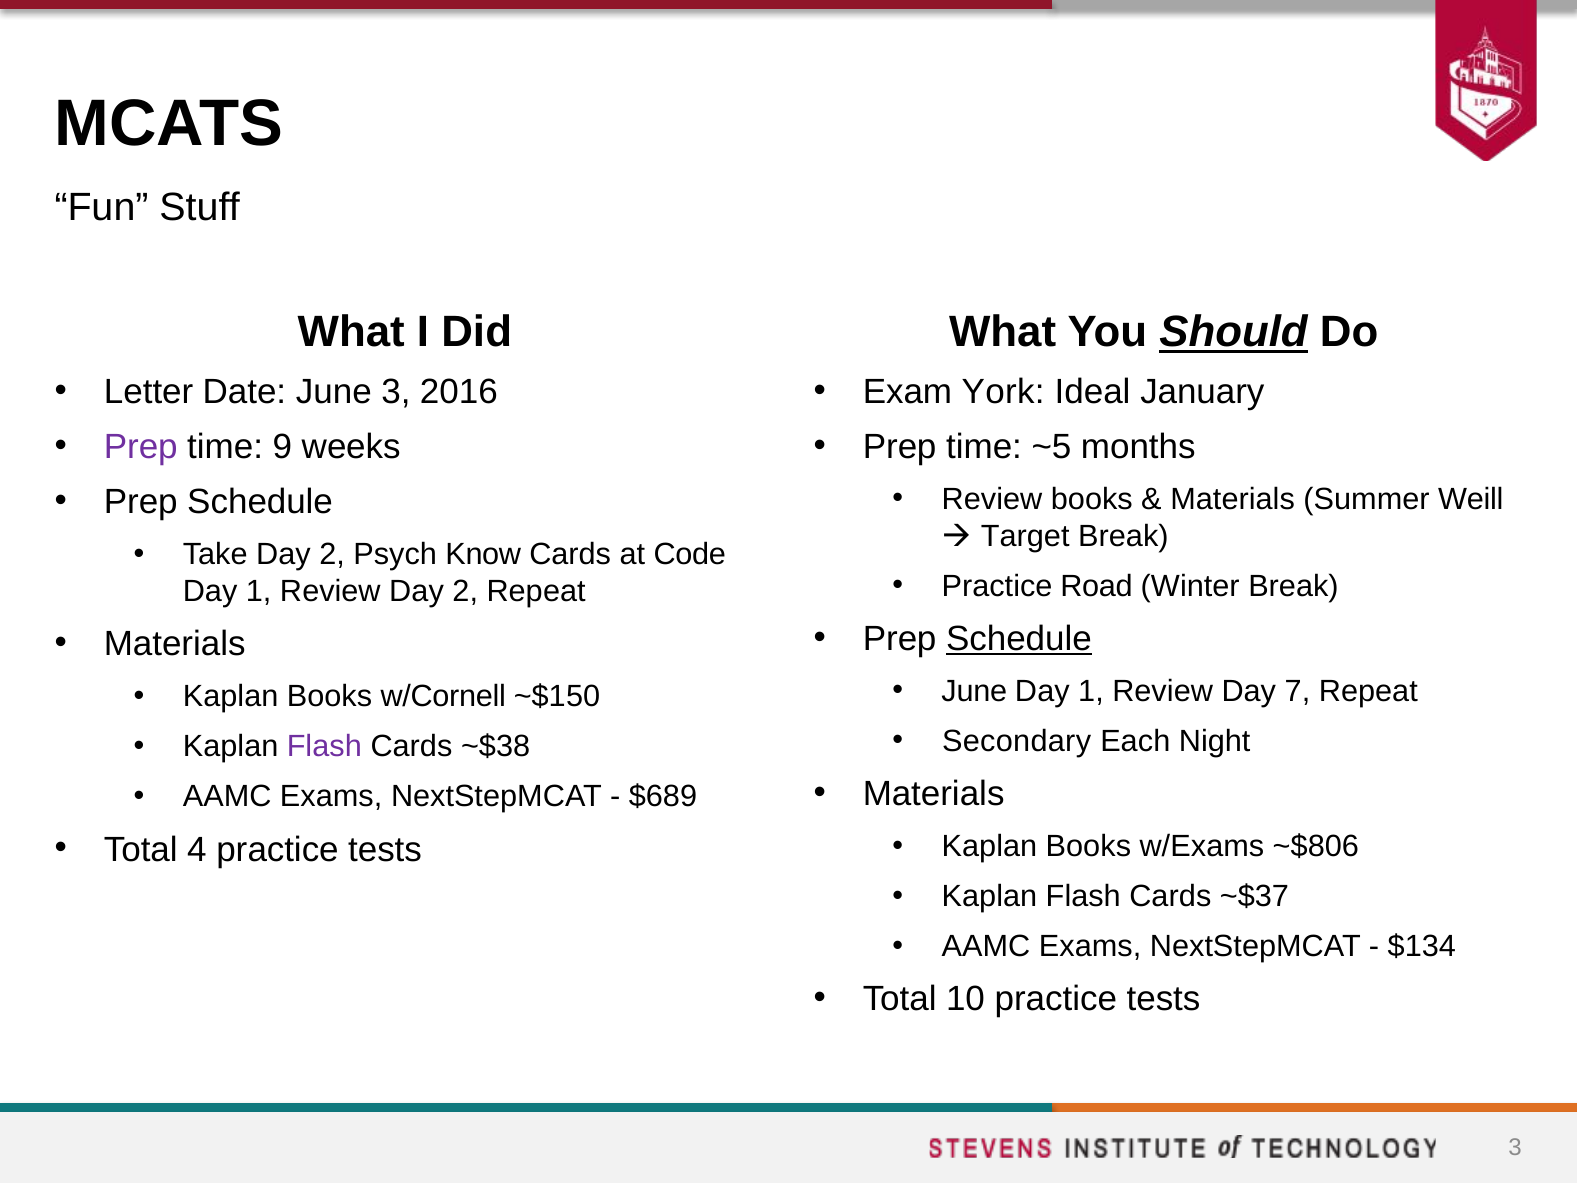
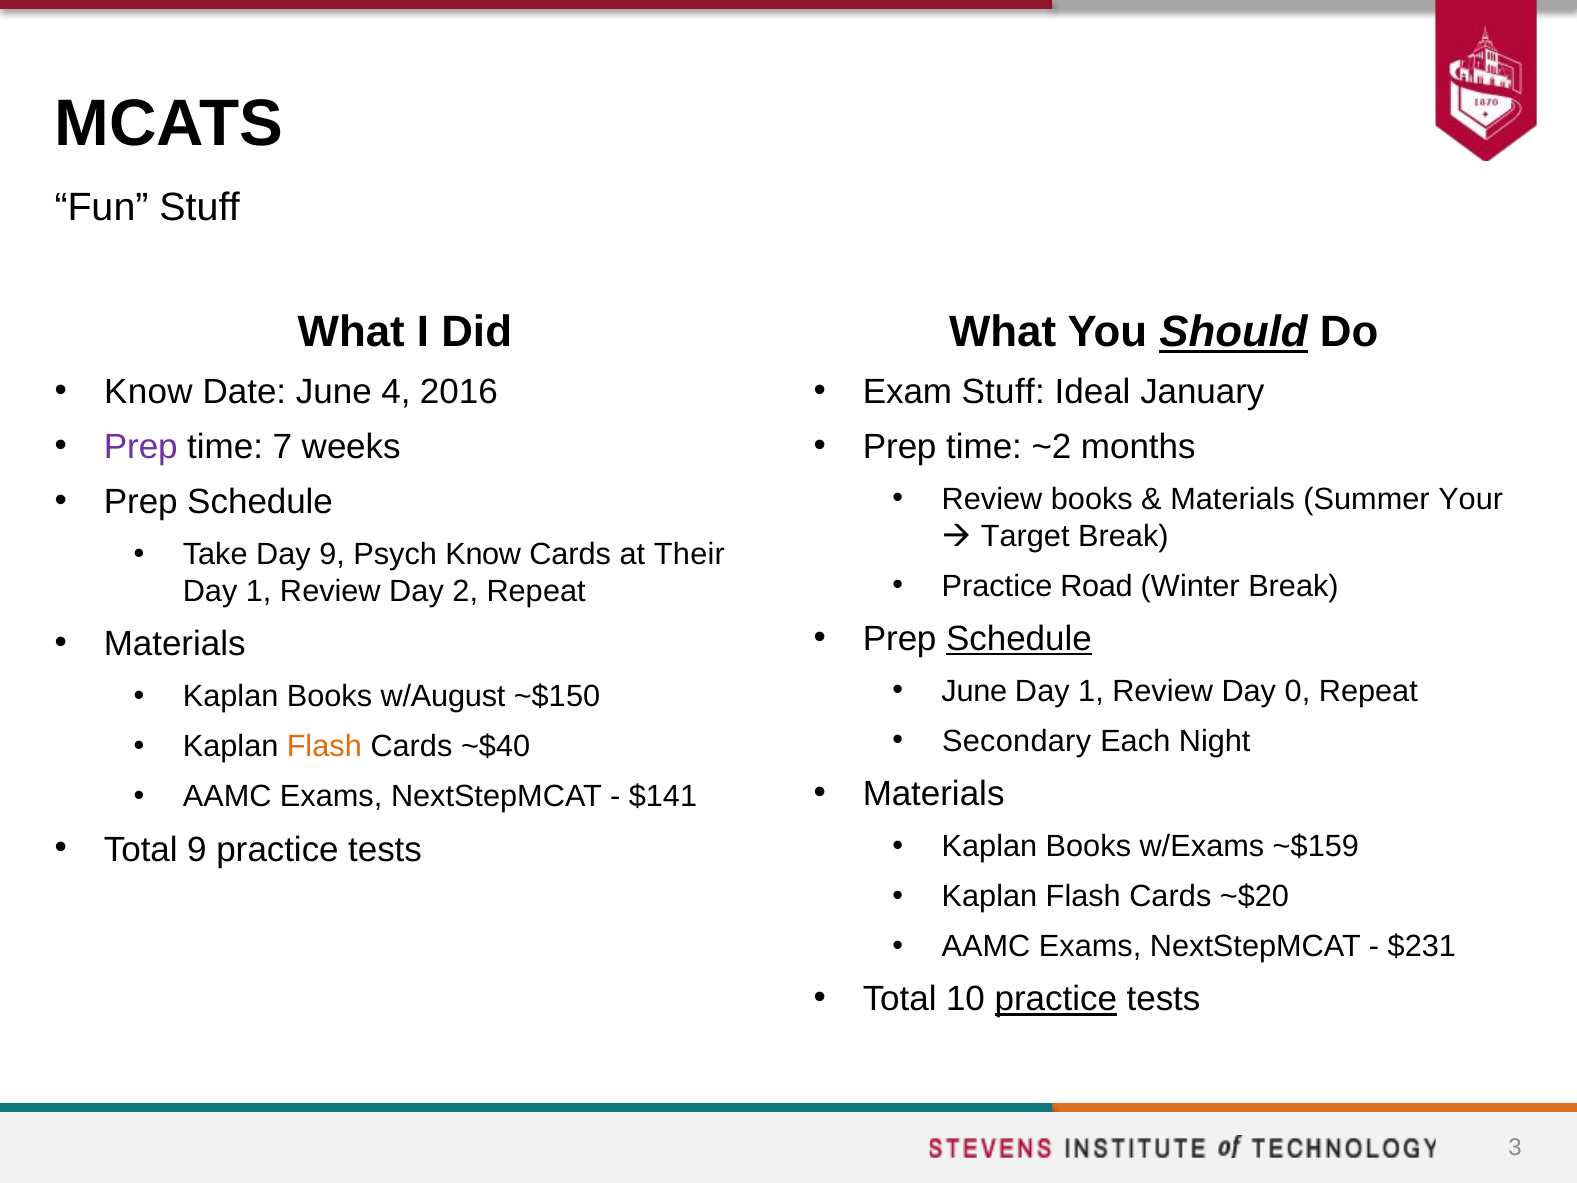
Letter: Letter -> Know (148, 392)
June 3: 3 -> 4 (396, 392)
Exam York: York -> Stuff (1003, 392)
9: 9 -> 7 (282, 447)
~5: ~5 -> ~2 (1051, 447)
Weill: Weill -> Your (1471, 499)
Take Day 2: 2 -> 9 (332, 554)
Code: Code -> Their (689, 554)
7: 7 -> 0 (1297, 691)
w/Cornell: w/Cornell -> w/August (443, 696)
Flash colour: purple -> orange (324, 746)
~$38: ~$38 -> ~$40 (496, 746)
$689: $689 -> $141 (663, 796)
~$806: ~$806 -> ~$159 (1316, 846)
Total 4: 4 -> 9 (197, 849)
~$37: ~$37 -> ~$20 (1254, 896)
$134: $134 -> $231 (1422, 946)
practice underline: none -> present (1056, 999)
